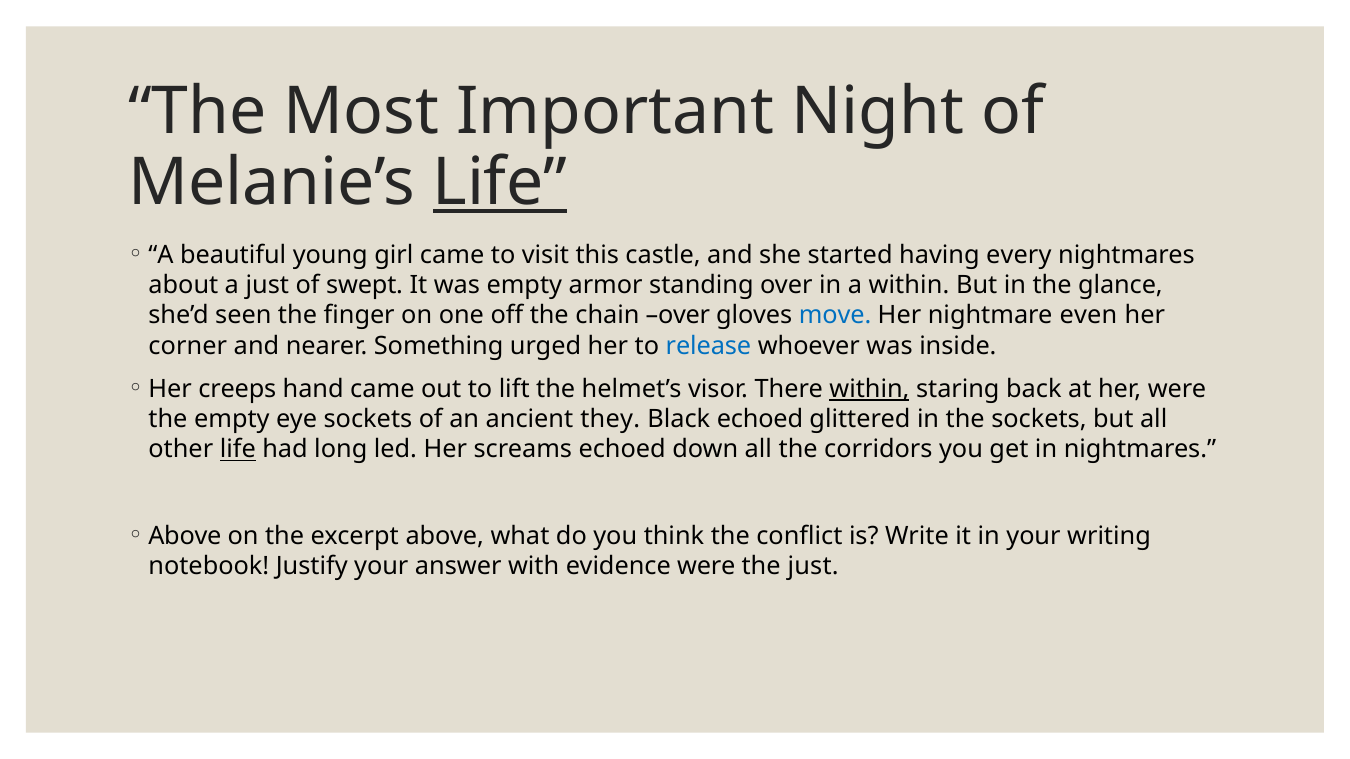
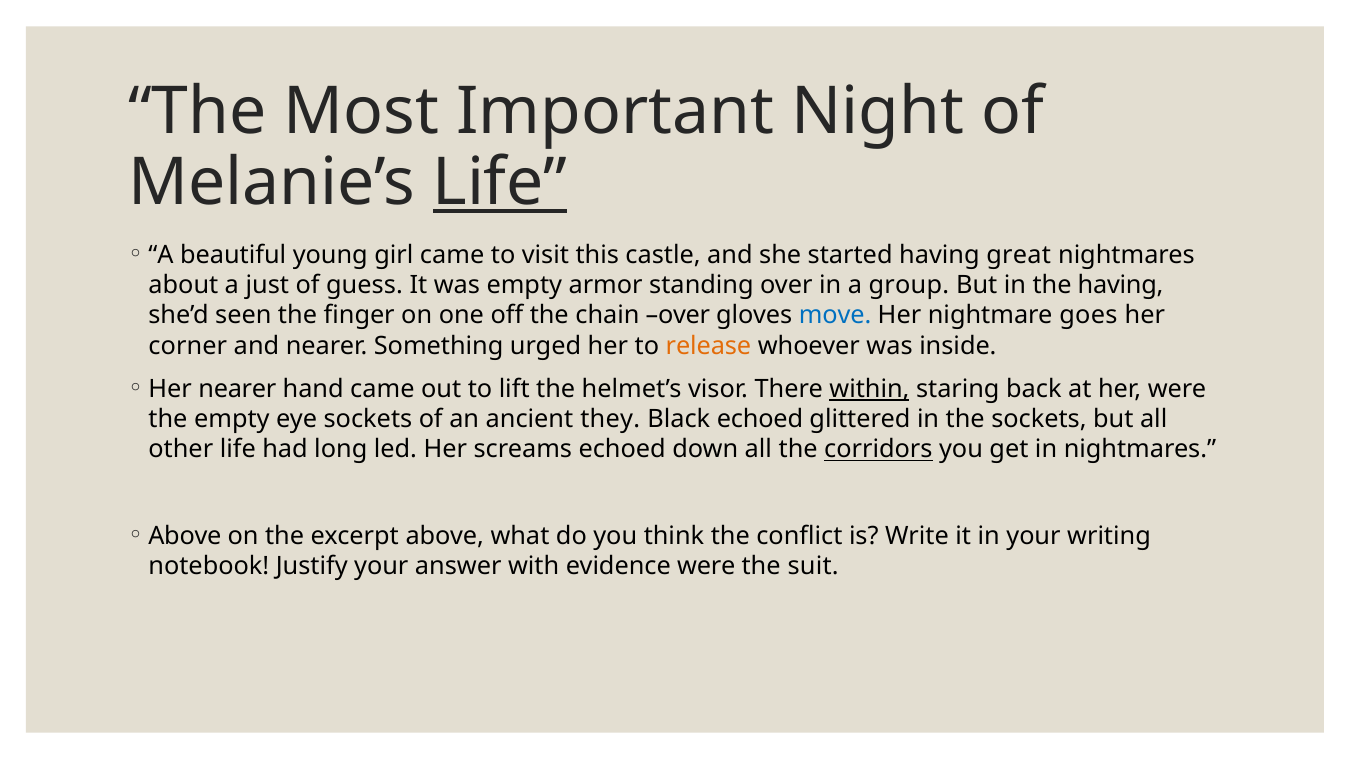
every: every -> great (1019, 255)
swept: swept -> guess (364, 285)
a within: within -> group (909, 285)
the glance: glance -> having (1121, 285)
even: even -> goes (1088, 316)
release colour: blue -> orange (708, 346)
Her creeps: creeps -> nearer (237, 389)
life underline: present -> none (238, 450)
corridors underline: none -> present (878, 450)
the just: just -> suit (813, 566)
